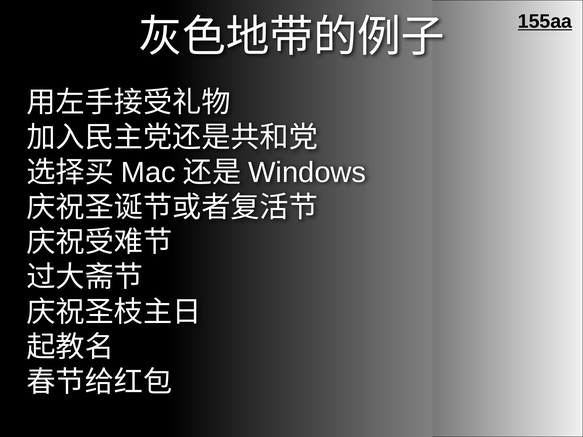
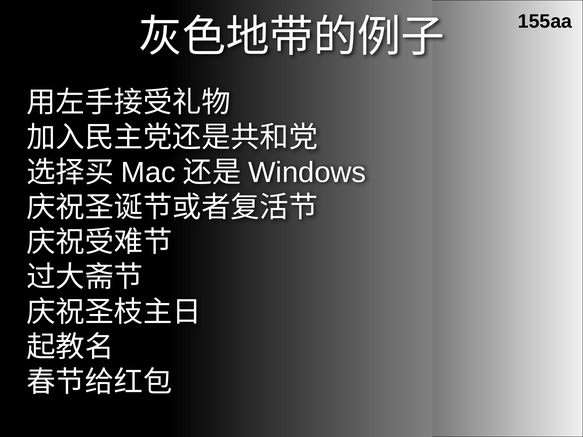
155aa underline: present -> none (545, 21)
